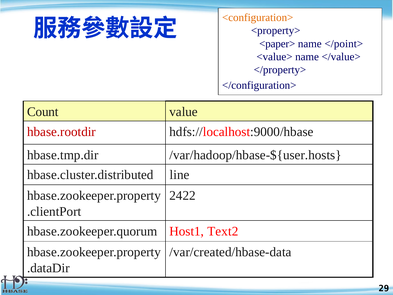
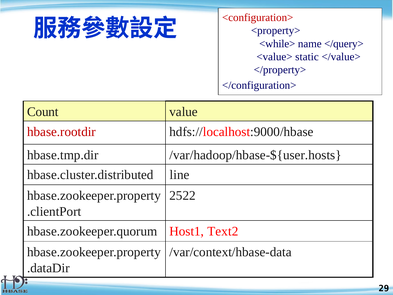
<configuration> colour: orange -> red (258, 17)
<paper>: <paper> -> <while> (277, 44)
</point>: </point> -> </query> (344, 44)
<value> name: name -> static (307, 57)
2422: 2422 -> 2522 (183, 195)
/var/created/hbase-data: /var/created/hbase-data -> /var/context/hbase-data (231, 252)
